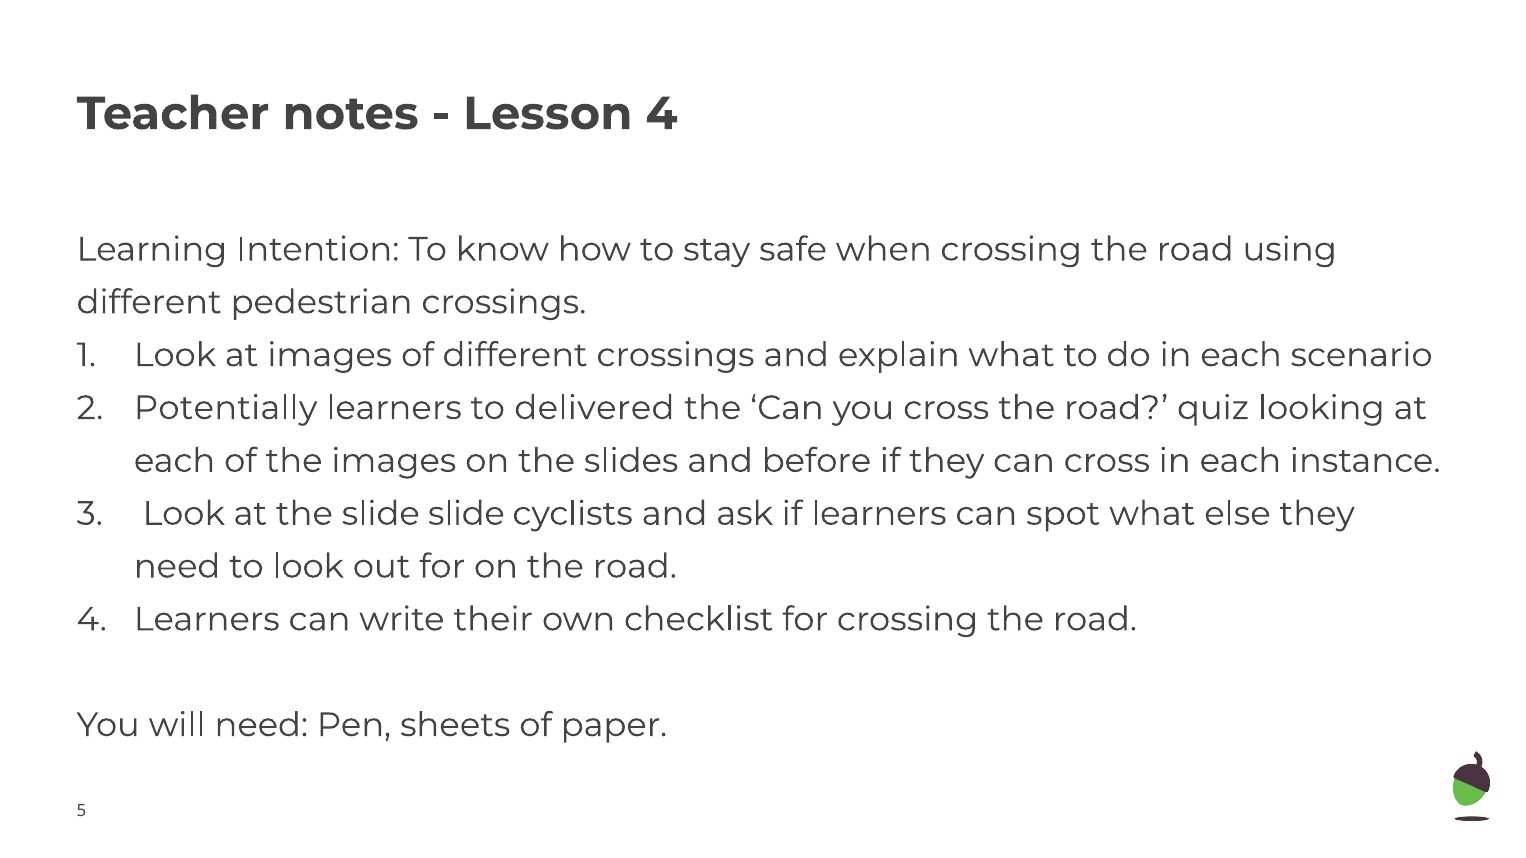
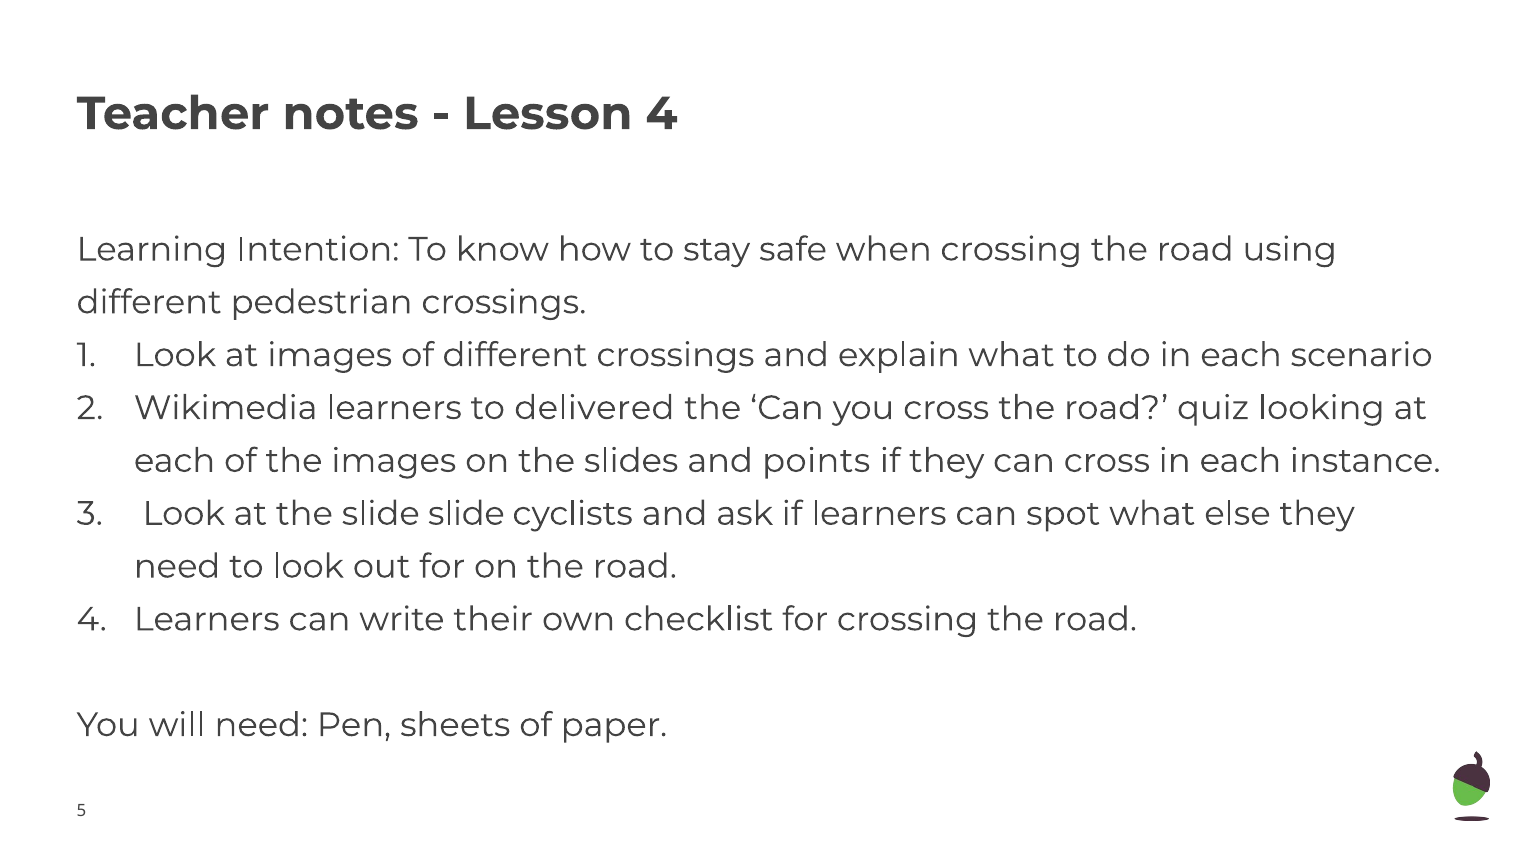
Potentially: Potentially -> Wikimedia (226, 408)
before: before -> points (816, 461)
